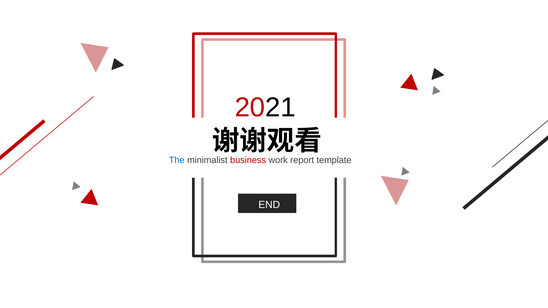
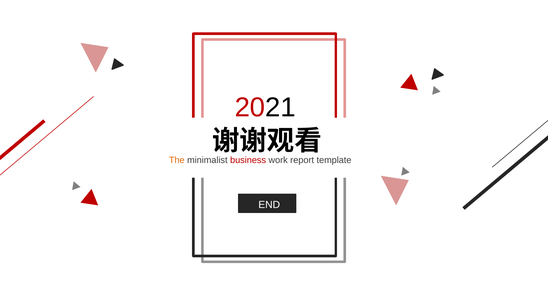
The colour: blue -> orange (177, 160)
